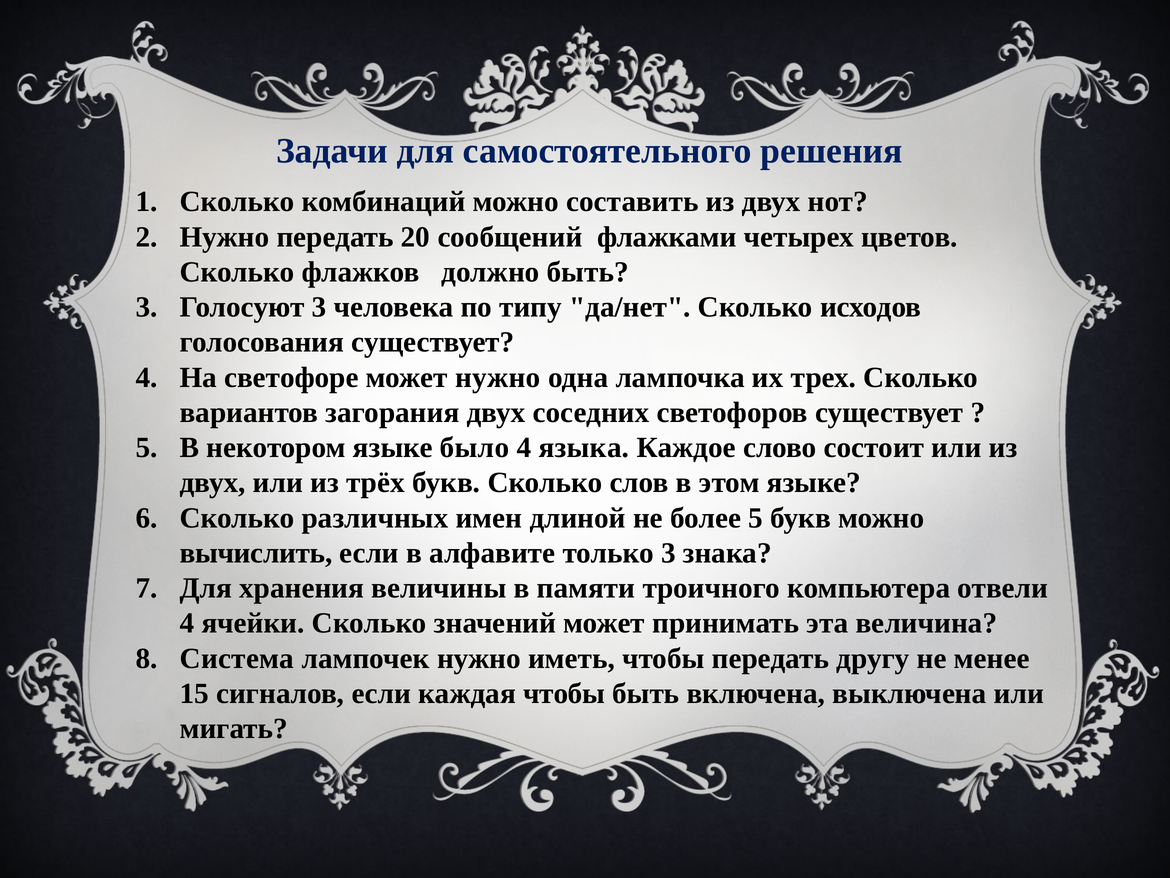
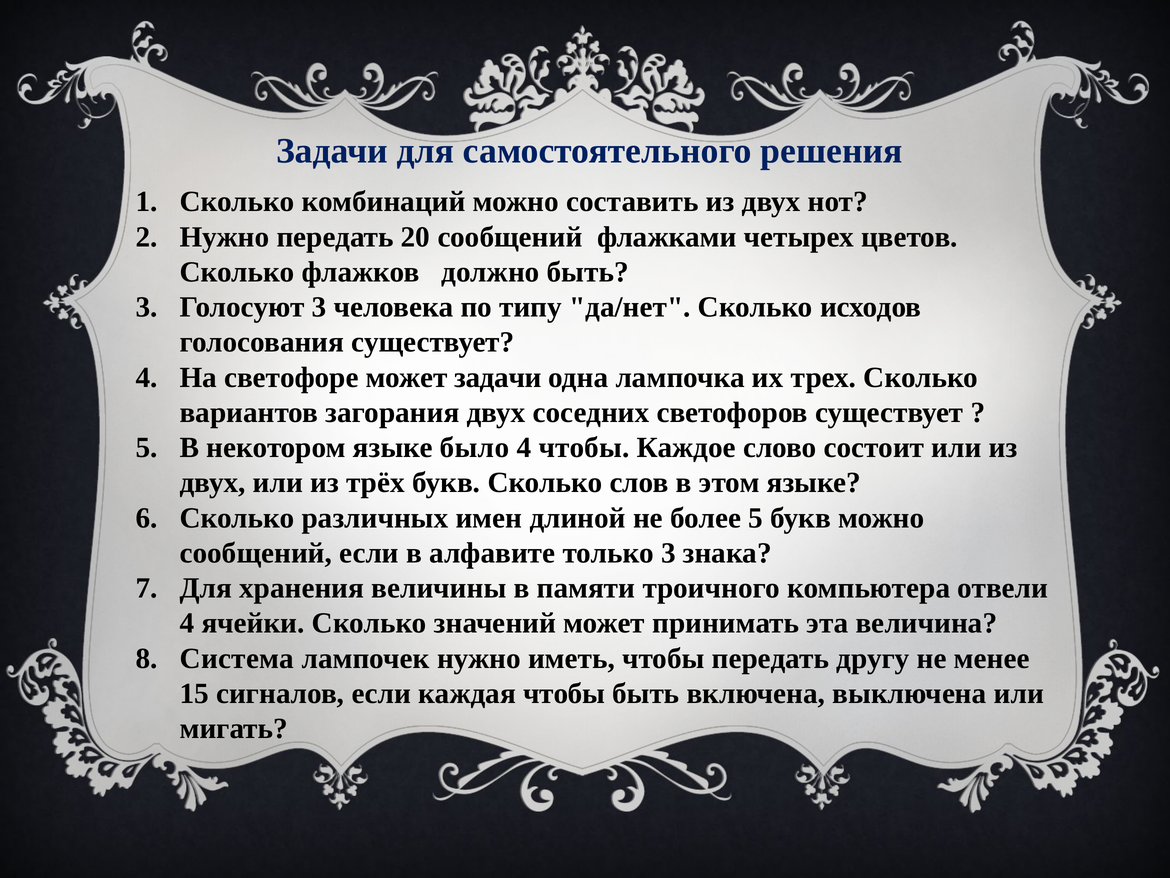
может нужно: нужно -> задачи (498, 377)
4 языка: языка -> чтобы (584, 447)
вычислить: вычислить -> сообщений (256, 553)
